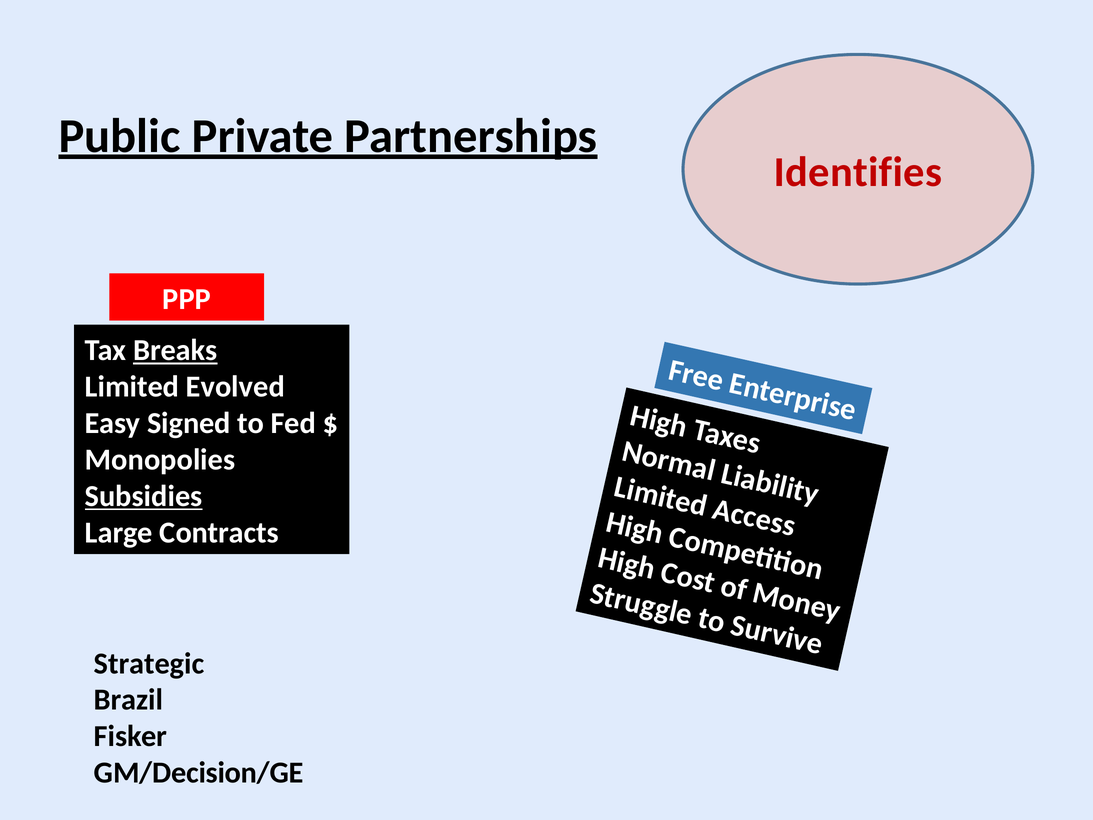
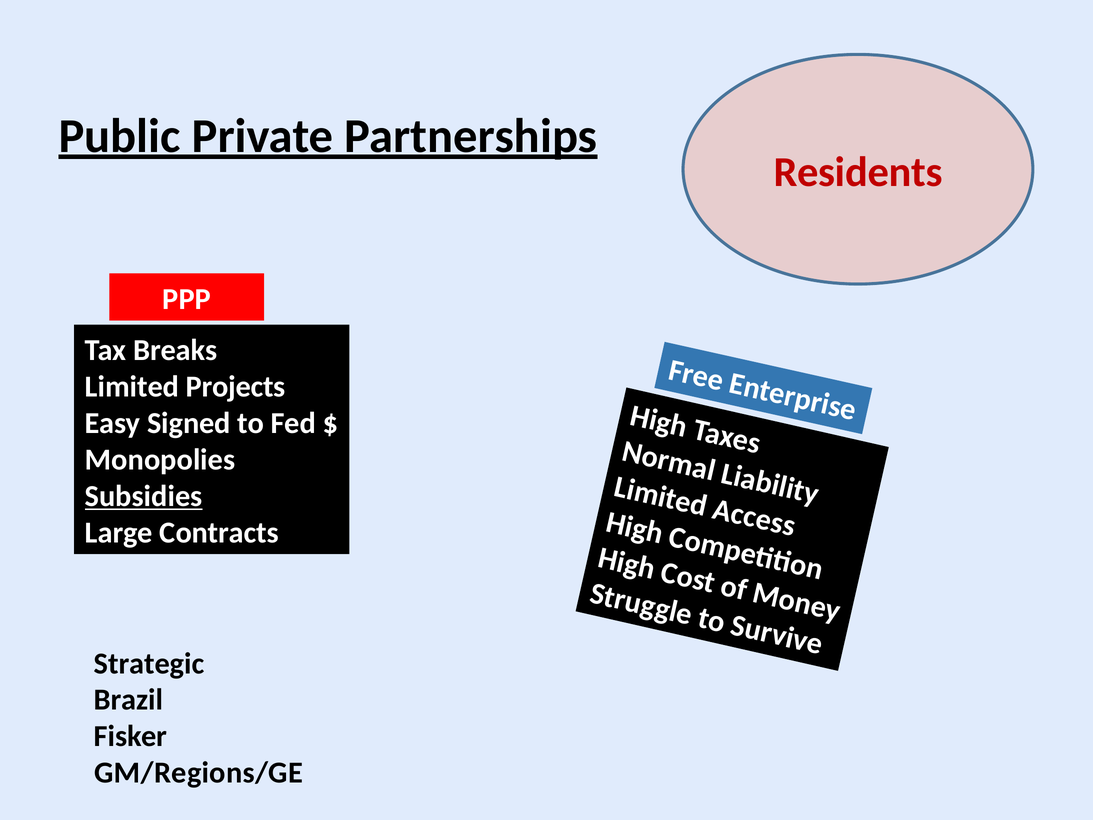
Identifies: Identifies -> Residents (858, 172)
Breaks underline: present -> none (175, 350)
Evolved: Evolved -> Projects (236, 387)
GM/Decision/GE: GM/Decision/GE -> GM/Regions/GE (199, 773)
